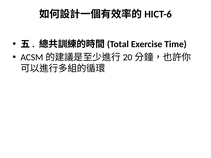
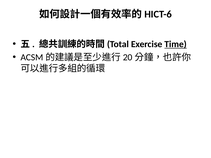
Time underline: none -> present (176, 44)
